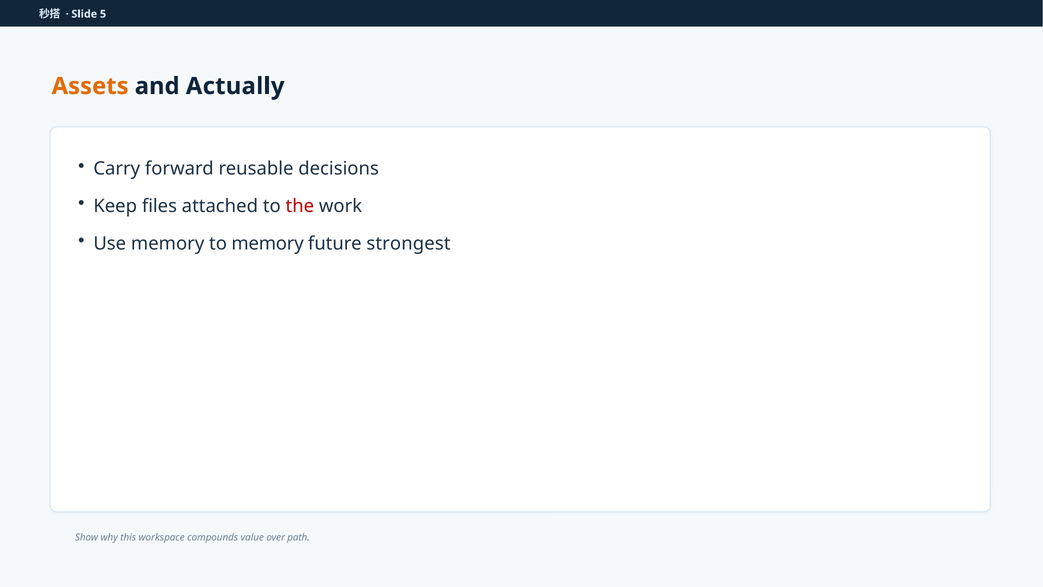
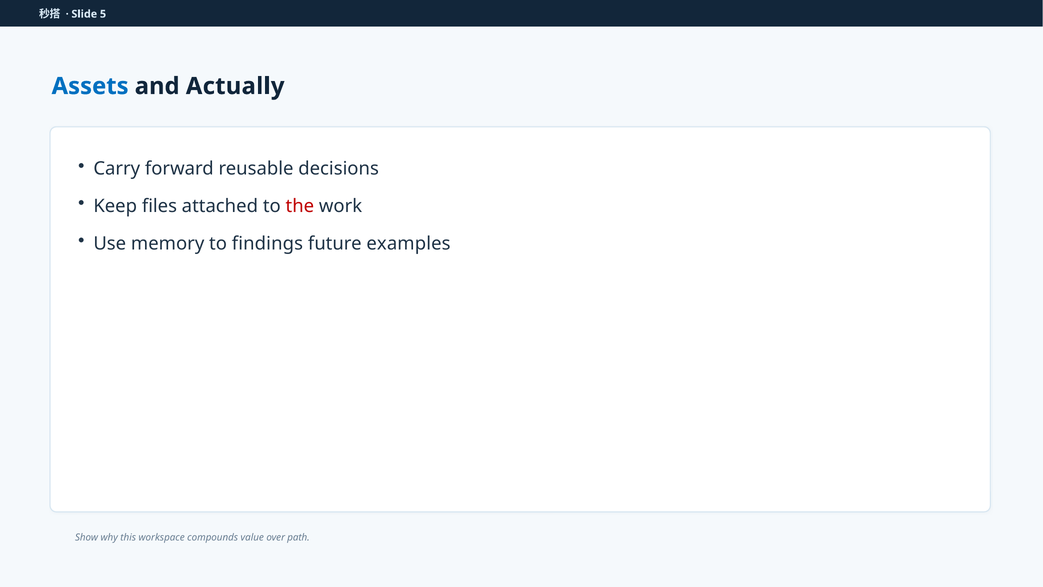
Assets colour: orange -> blue (90, 86)
to memory: memory -> findings (267, 244)
strongest: strongest -> examples (408, 244)
